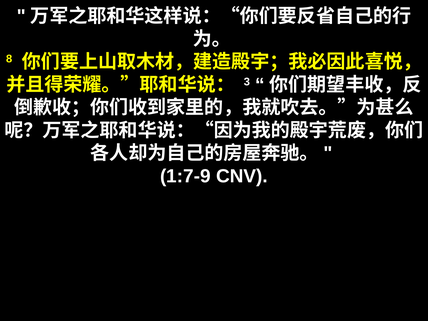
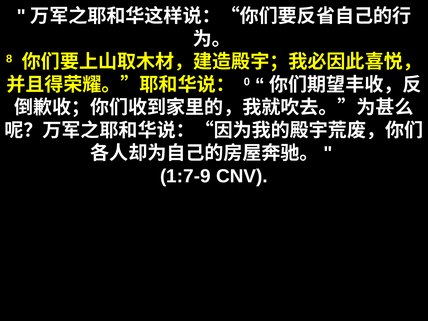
3: 3 -> 0 (247, 82)
